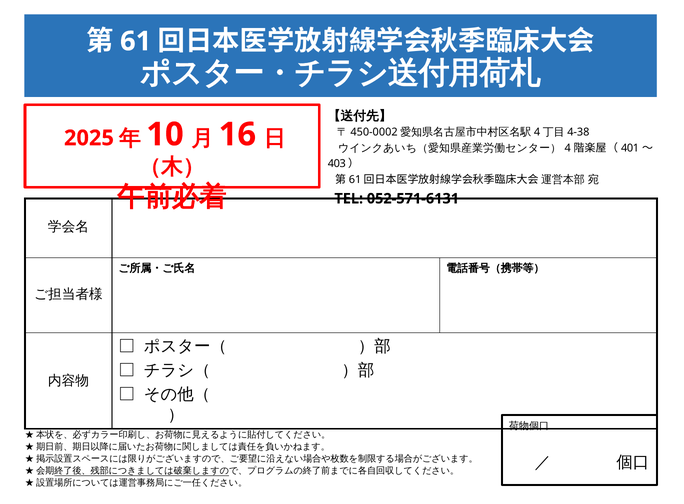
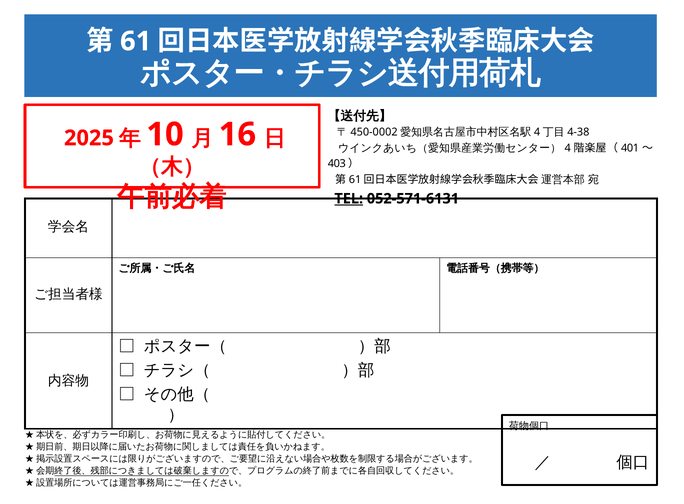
TEL underline: none -> present (349, 198)
